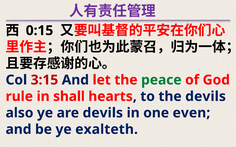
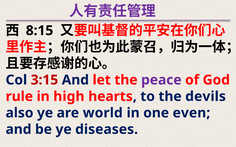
0:15: 0:15 -> 8:15 (39, 31)
peace colour: green -> purple (161, 80)
shall: shall -> high (69, 97)
are devils: devils -> world (103, 113)
exalteth: exalteth -> diseases (107, 130)
